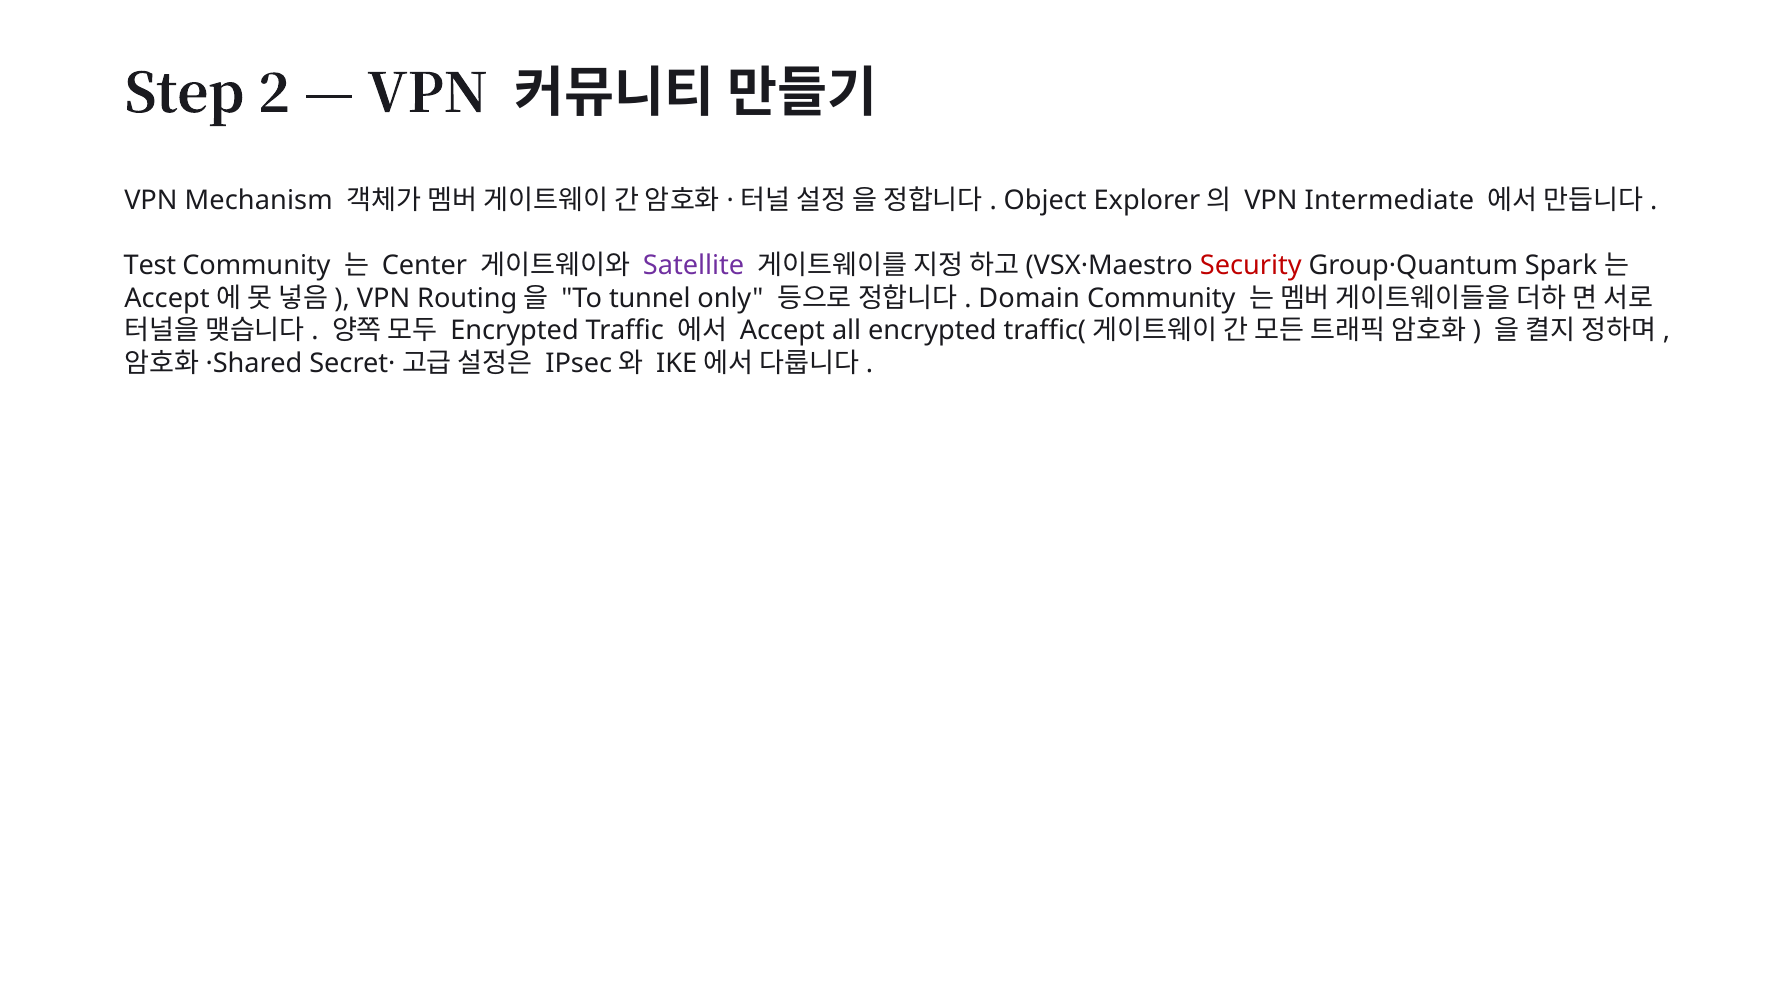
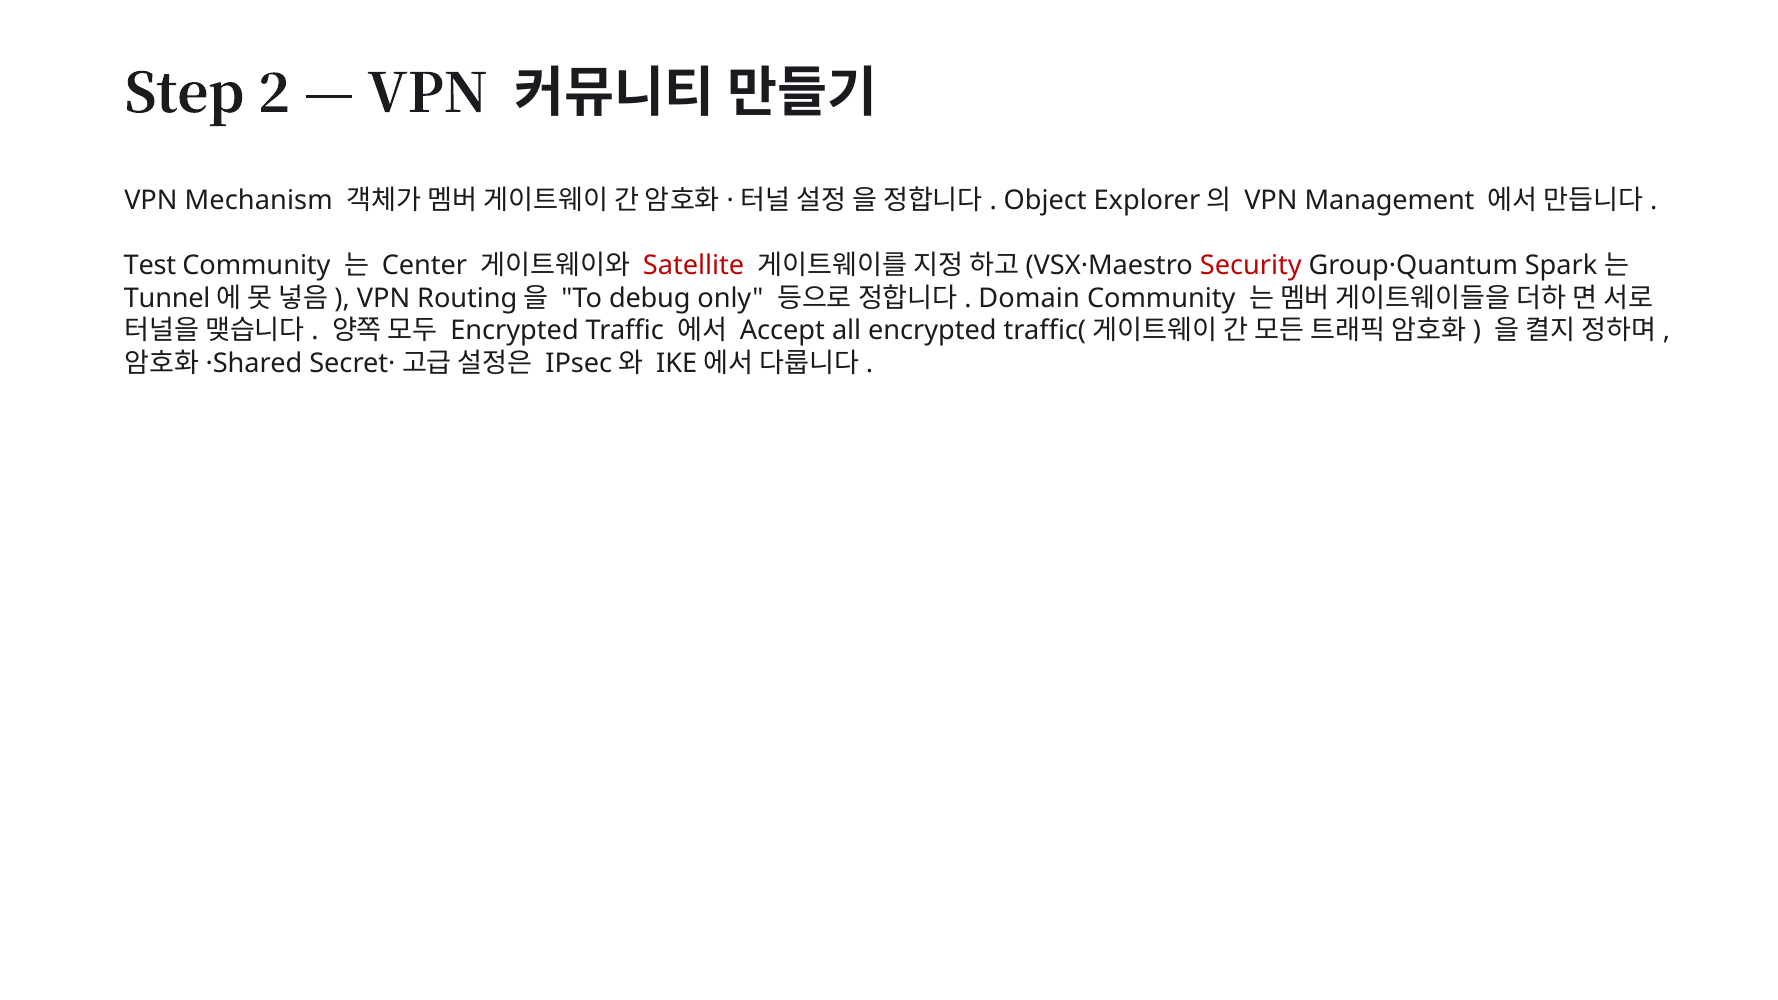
Intermediate: Intermediate -> Management (1390, 200)
Satellite colour: purple -> red (694, 266)
Accept: Accept -> Tunnel (167, 298)
tunnel: tunnel -> debug (650, 298)
